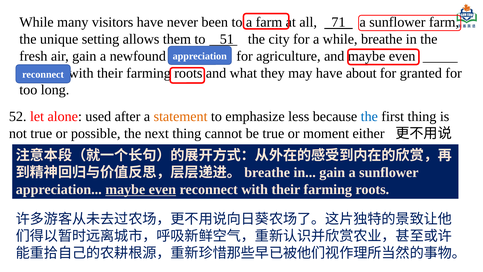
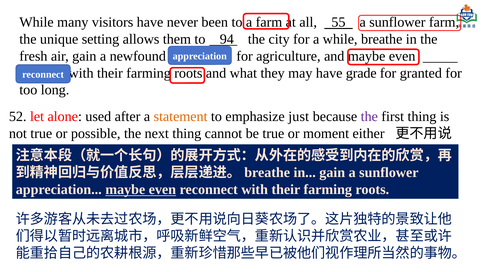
all 71: 71 -> 55 (338, 22)
51: 51 -> 94 (227, 39)
about: about -> grade (361, 73)
less: less -> just (299, 116)
the colour: blue -> purple (369, 116)
